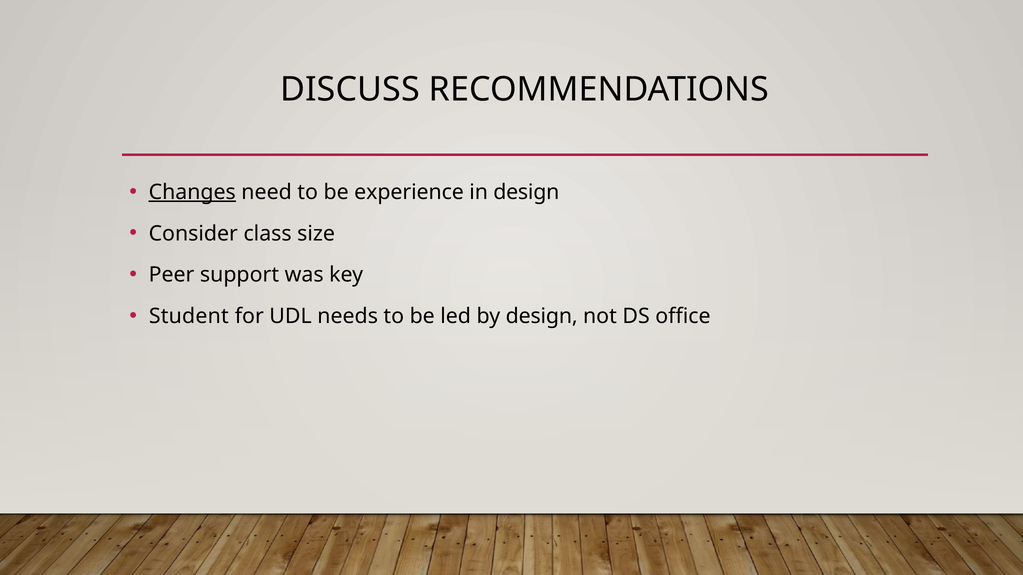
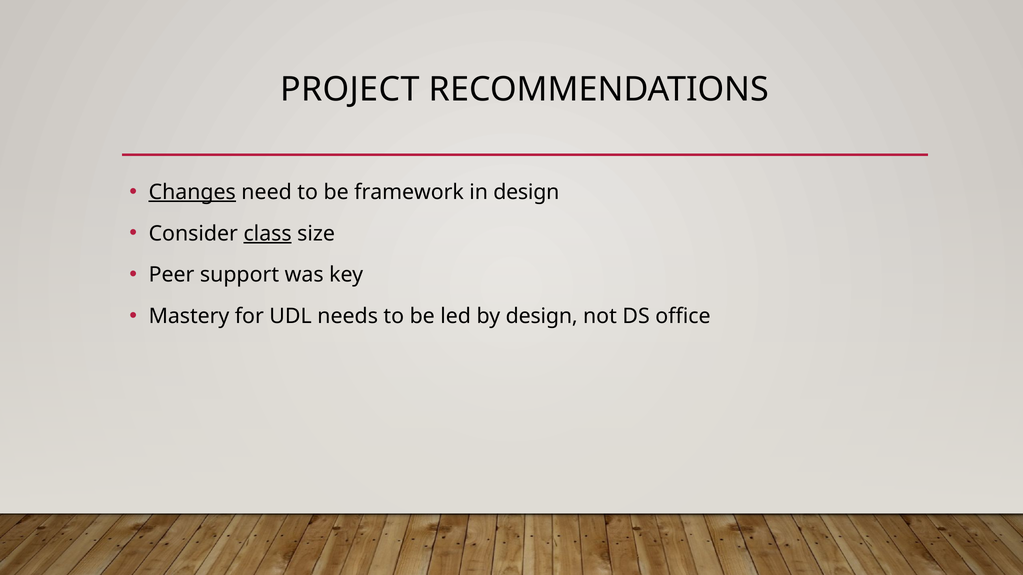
DISCUSS: DISCUSS -> PROJECT (350, 90)
experience: experience -> framework (409, 192)
class underline: none -> present (268, 234)
Student: Student -> Mastery (189, 316)
